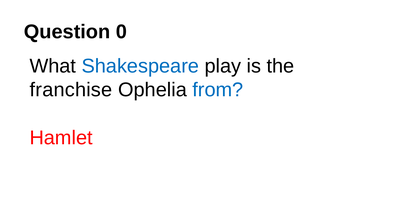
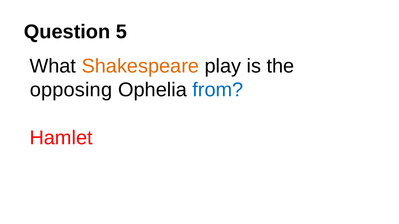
0: 0 -> 5 (121, 32)
Shakespeare colour: blue -> orange (140, 66)
franchise: franchise -> opposing (71, 90)
